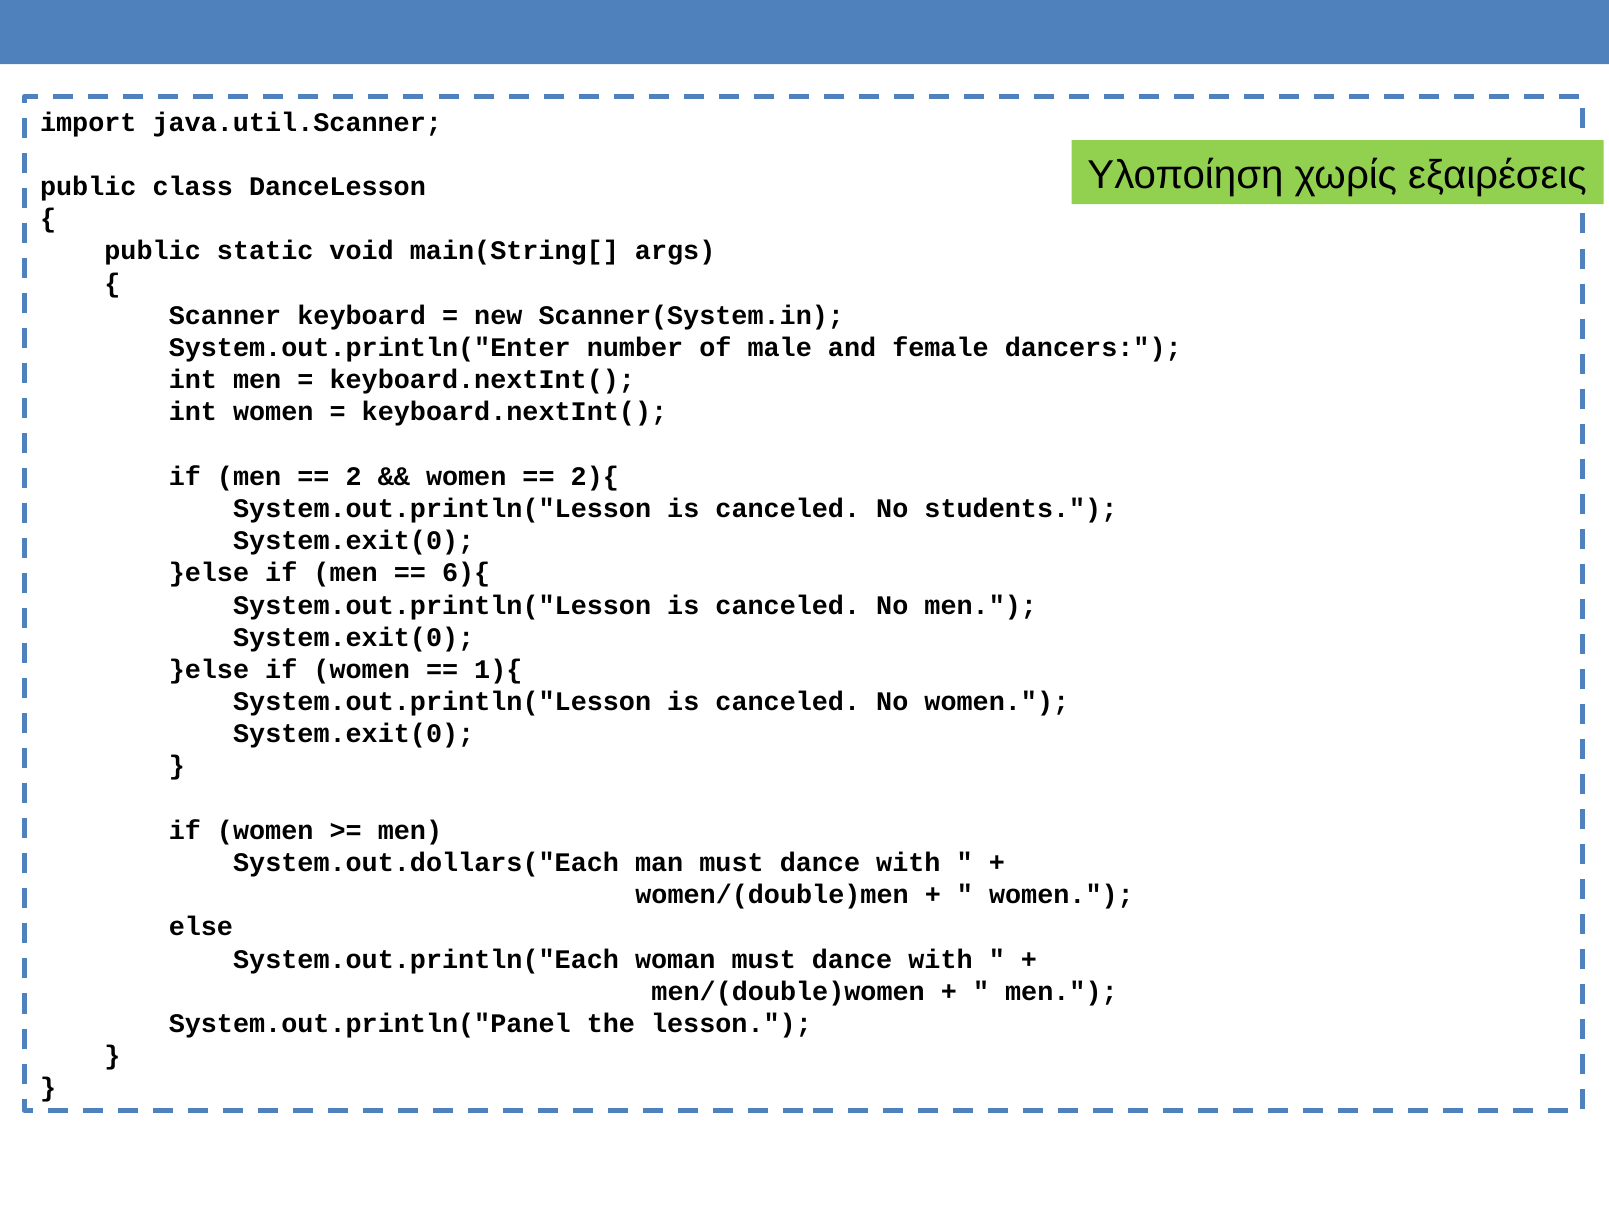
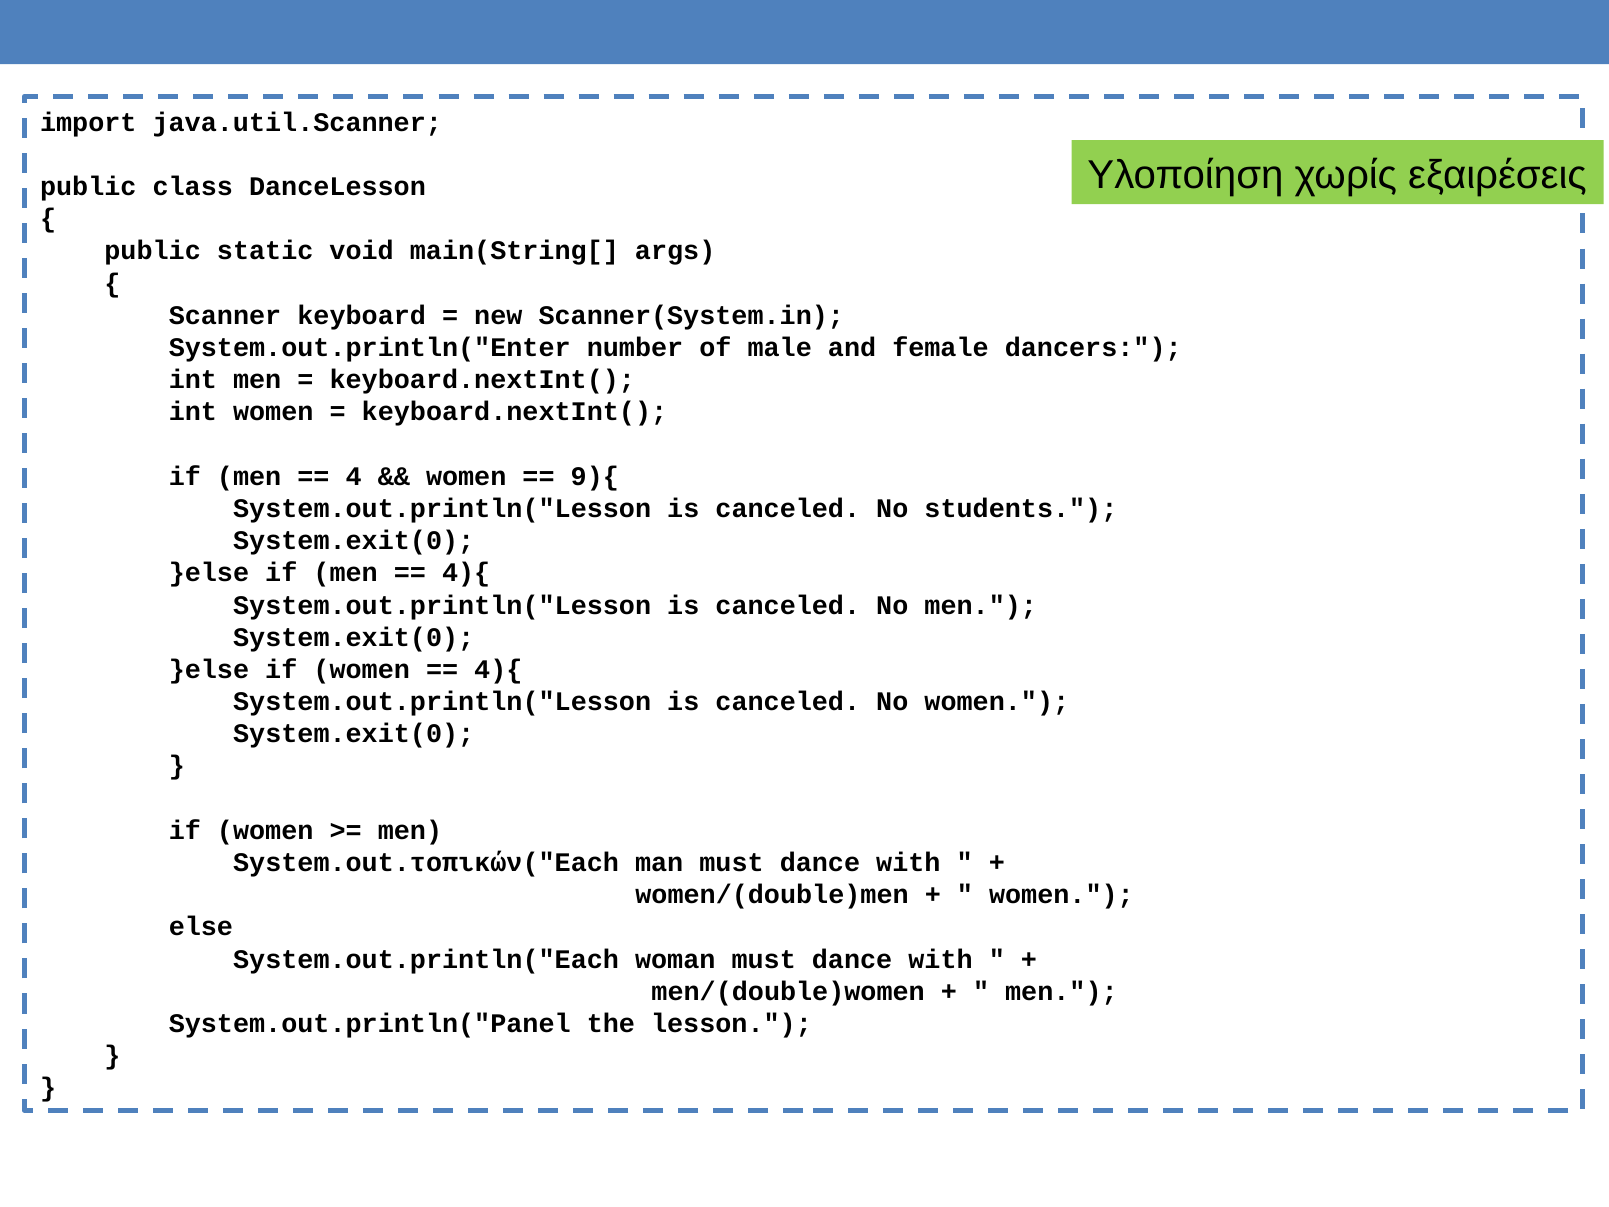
2: 2 -> 4 (354, 476)
2){: 2){ -> 9){ (595, 476)
6){: 6){ -> 4){ (466, 573)
1){: 1){ -> 4){ (498, 669)
System.out.dollars("Each: System.out.dollars("Each -> System.out.τοπικών("Each (426, 862)
